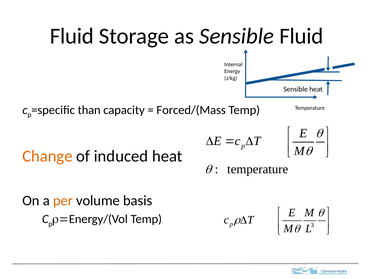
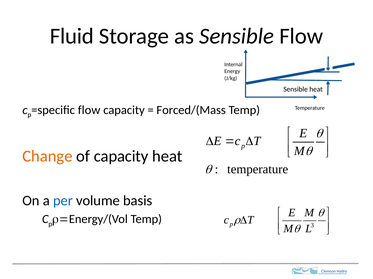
Sensible Fluid: Fluid -> Flow (301, 36)
than: than -> flow (89, 110)
of induced: induced -> capacity (121, 157)
per colour: orange -> blue (63, 201)
